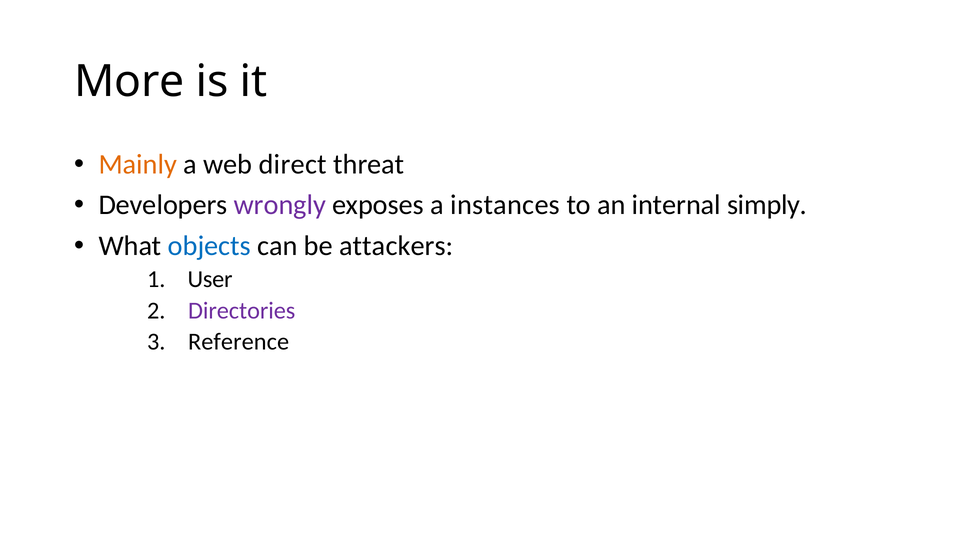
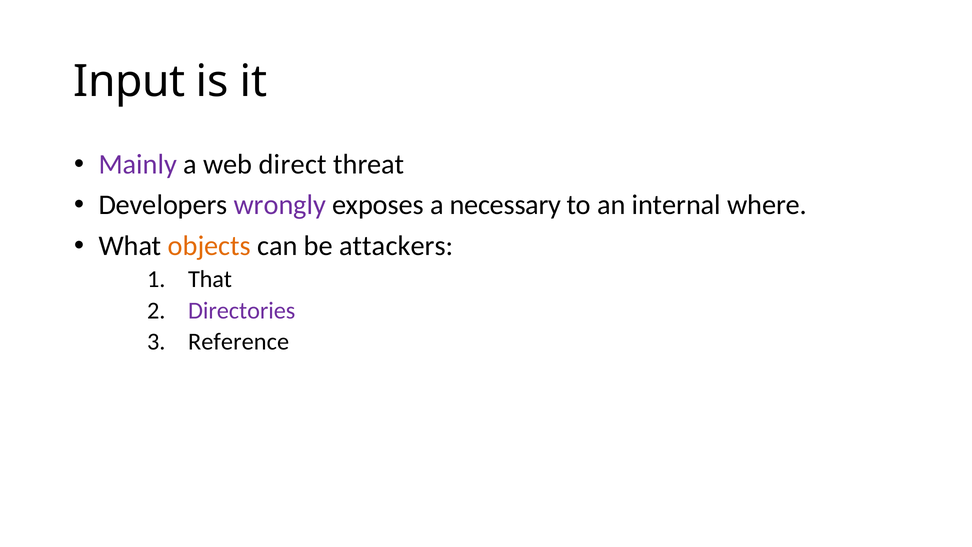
More: More -> Input (129, 82)
Mainly colour: orange -> purple (138, 164)
instances: instances -> necessary (505, 205)
simply: simply -> where (767, 205)
objects colour: blue -> orange (209, 246)
User: User -> That (210, 279)
